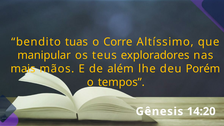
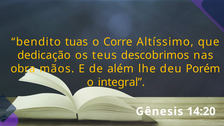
manipular: manipular -> dedicação (44, 55)
exploradores: exploradores -> descobrimos (155, 55)
mais: mais -> obra (23, 69)
tempos: tempos -> integral (121, 82)
